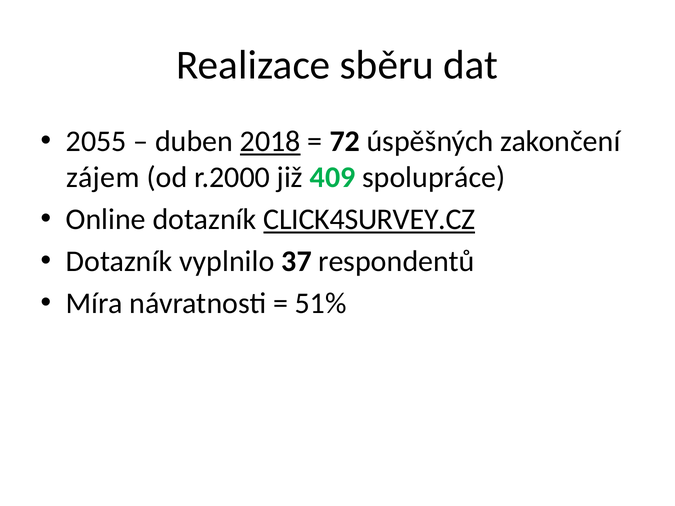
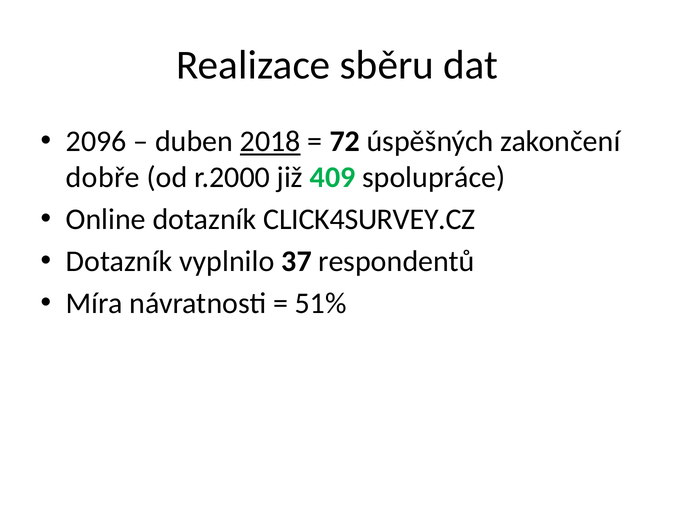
2055: 2055 -> 2096 (96, 142)
zájem: zájem -> dobře (103, 178)
CLICK4SURVEY.CZ underline: present -> none (369, 220)
